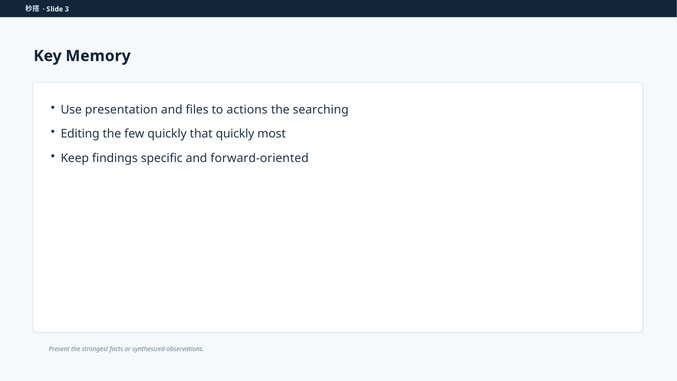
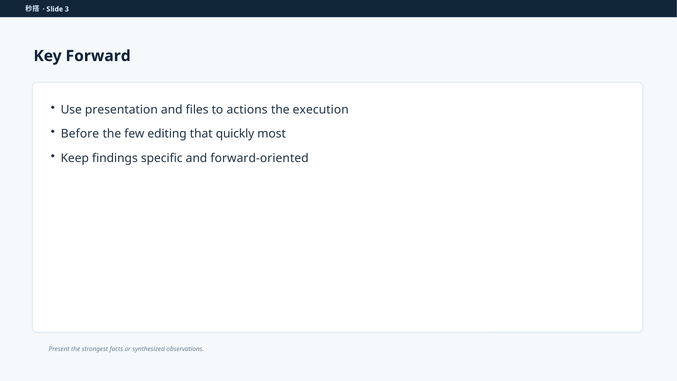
Memory: Memory -> Forward (98, 56)
searching: searching -> execution (321, 110)
Editing: Editing -> Before (80, 134)
few quickly: quickly -> editing (167, 134)
